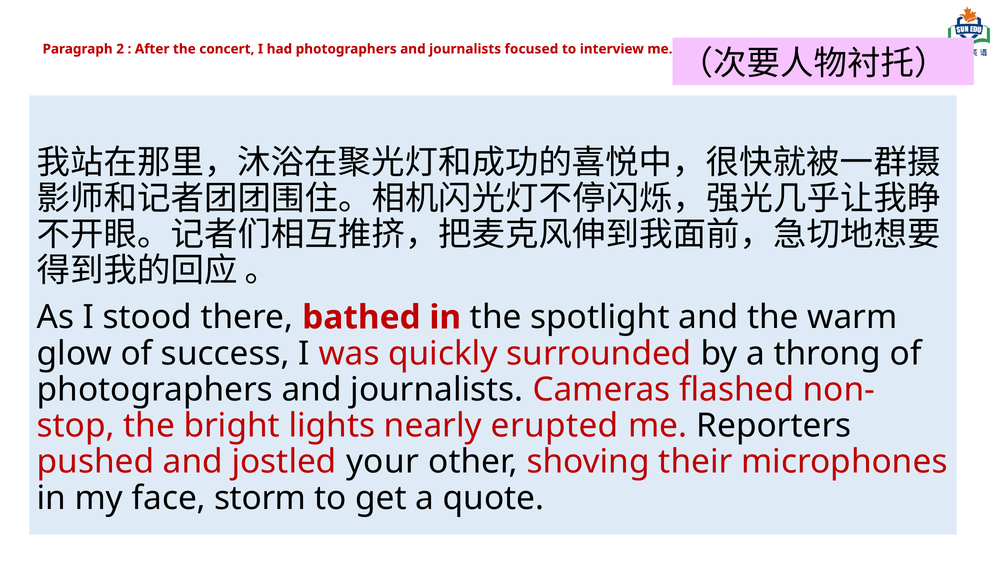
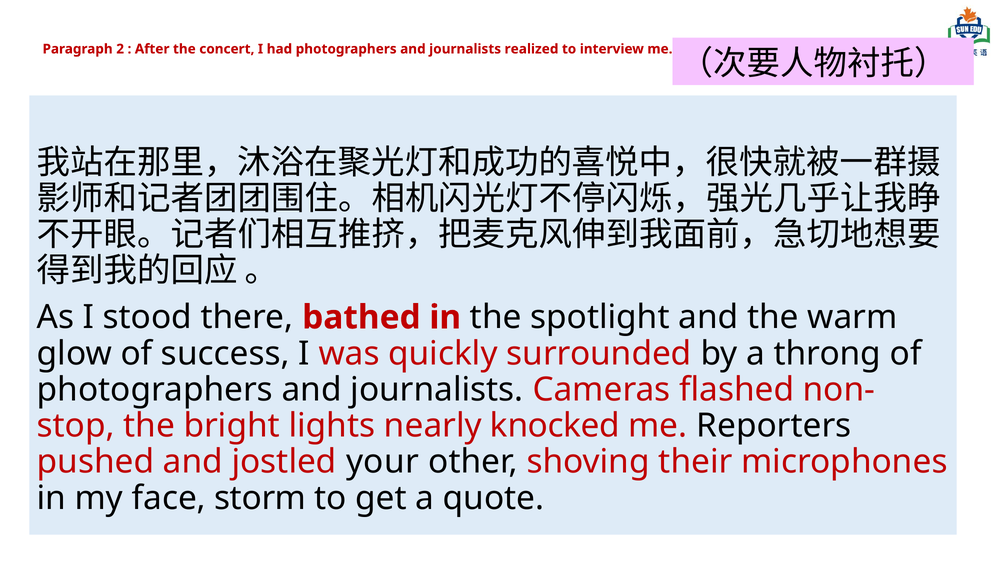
focused: focused -> realized (531, 49)
erupted: erupted -> knocked (555, 426)
